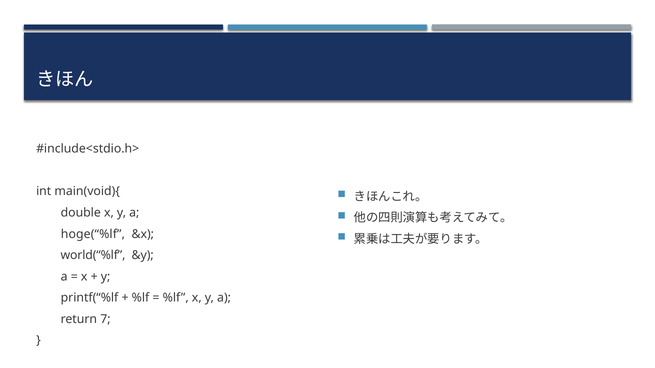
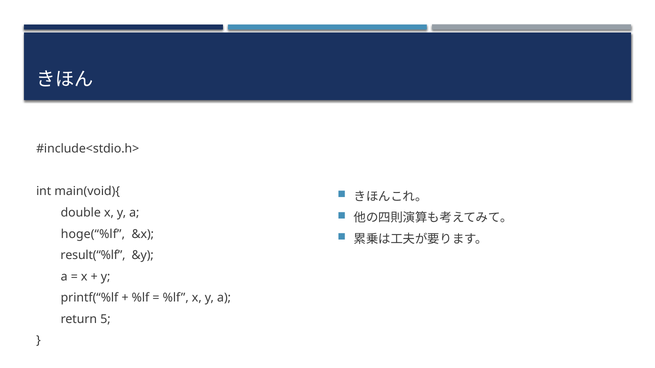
world(“%lf: world(“%lf -> result(“%lf (93, 256)
7: 7 -> 5 (105, 319)
